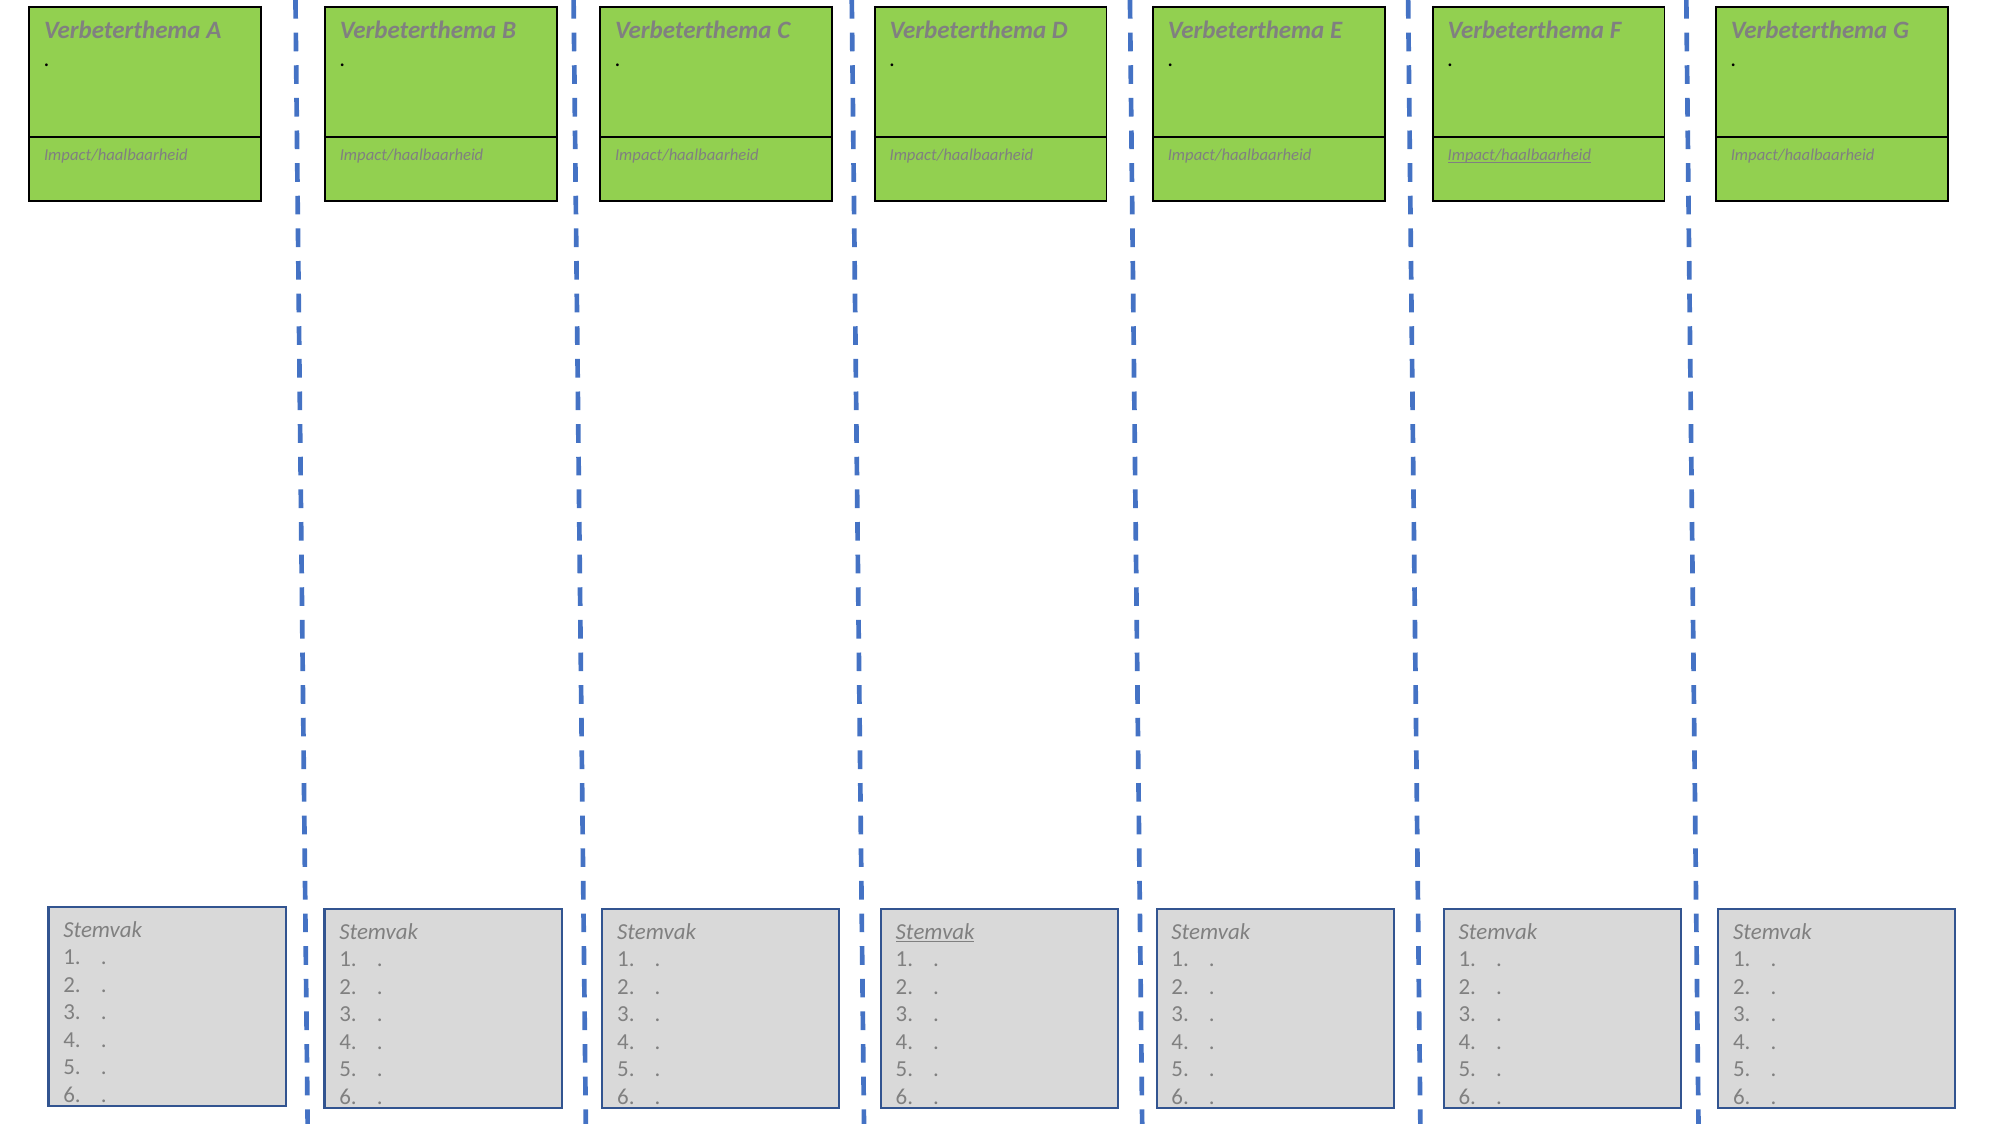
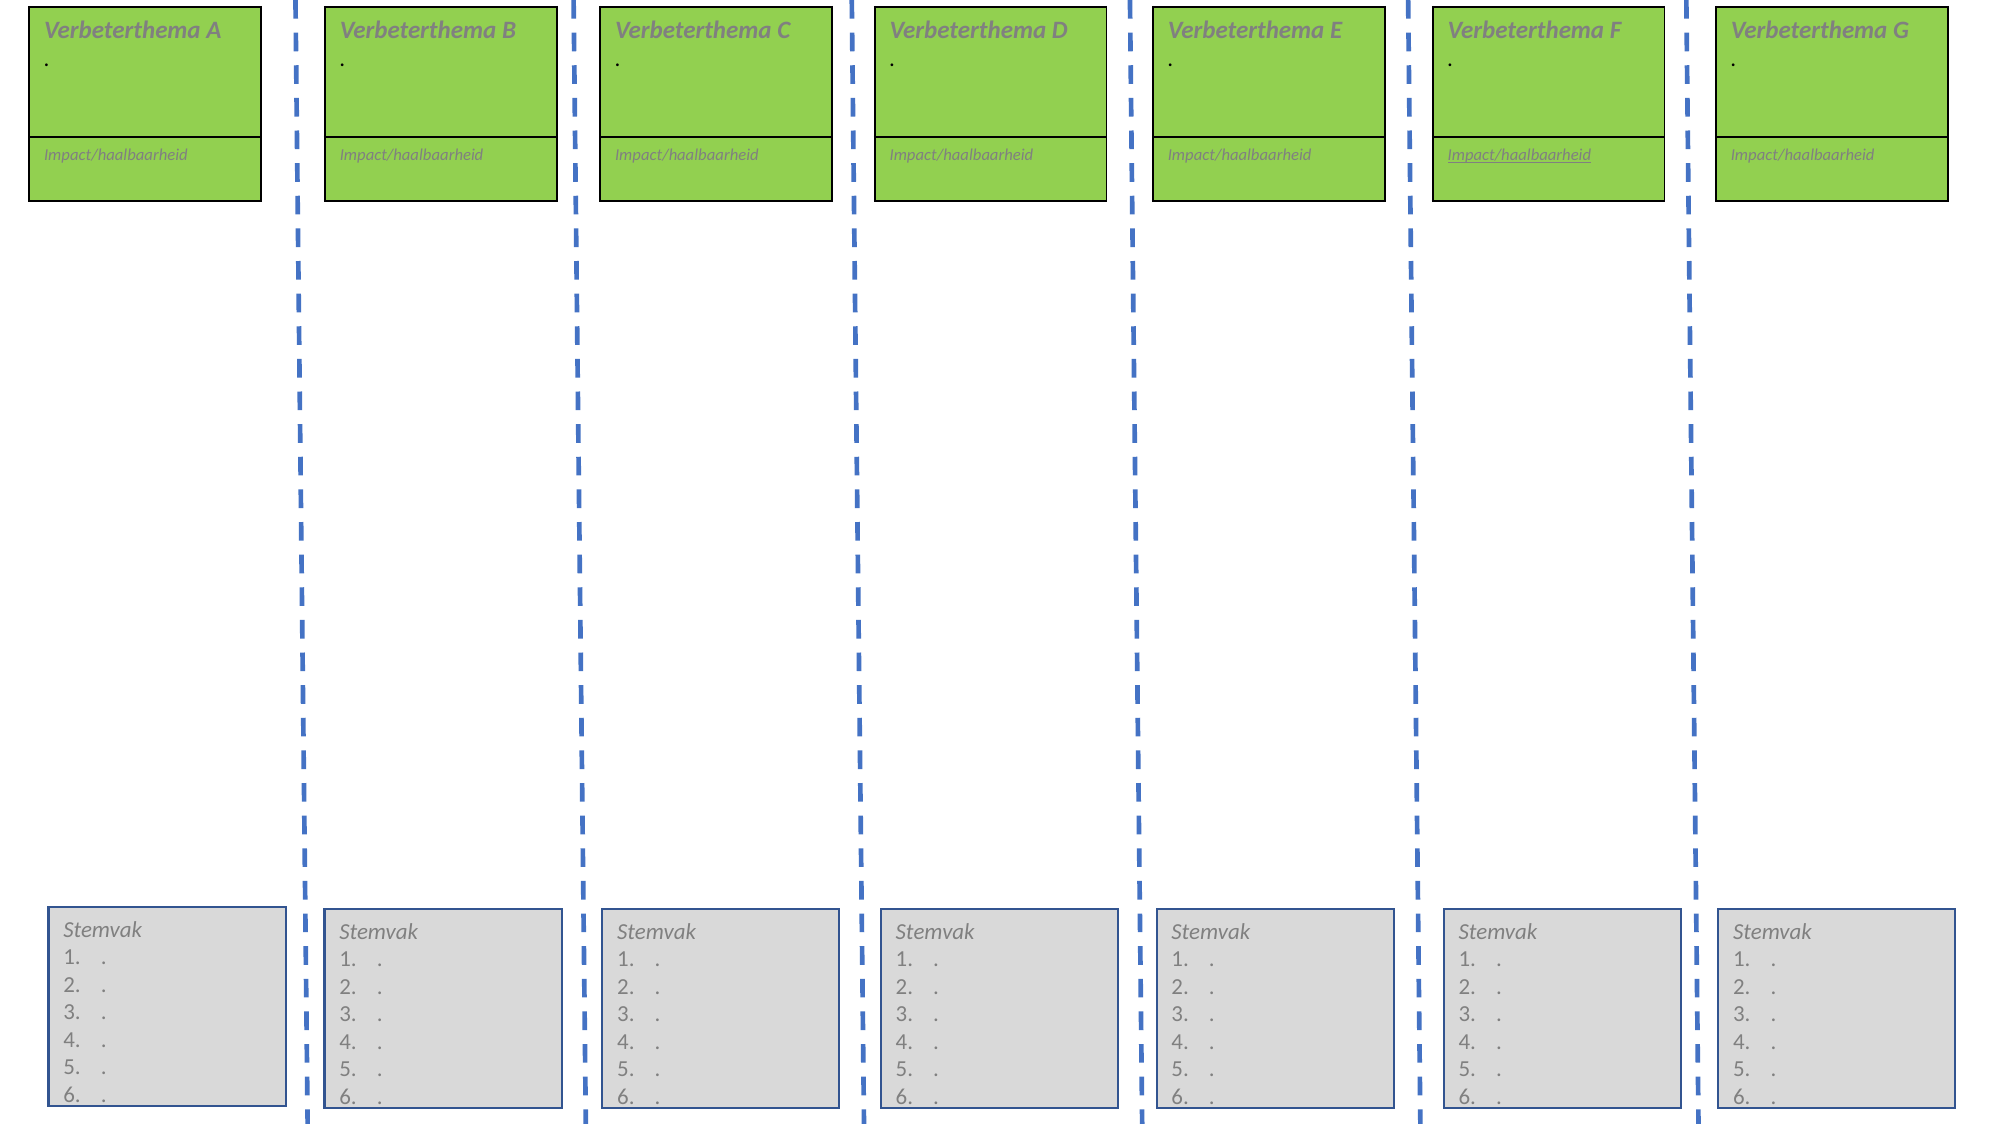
Stemvak underline: present -> none (935, 932)
